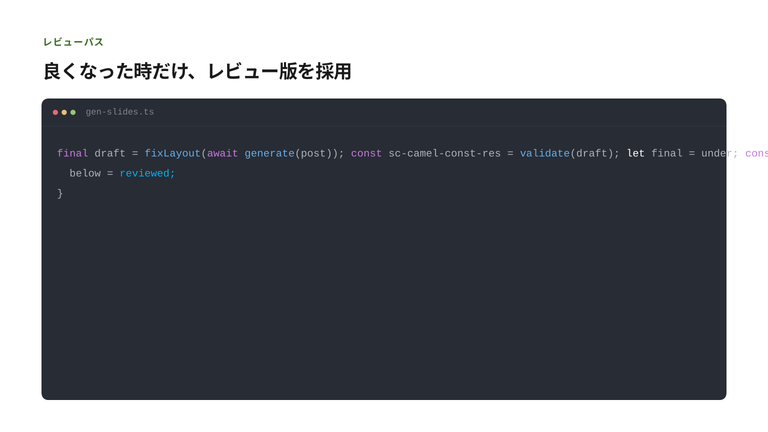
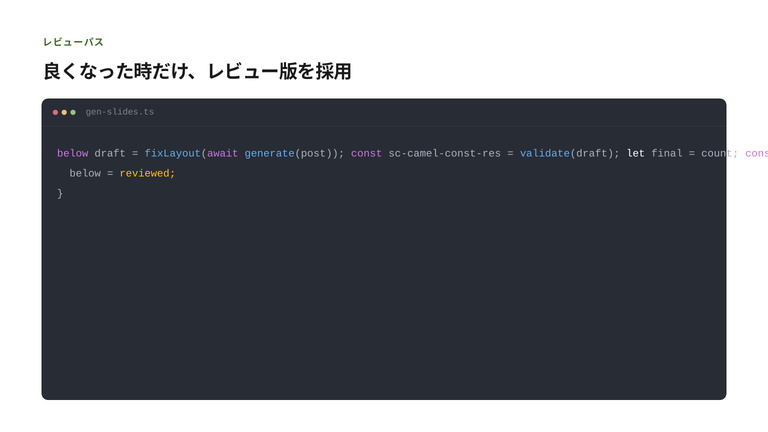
final: final -> below (73, 153)
under: under -> count (720, 153)
reviewed colour: light blue -> yellow (148, 173)
